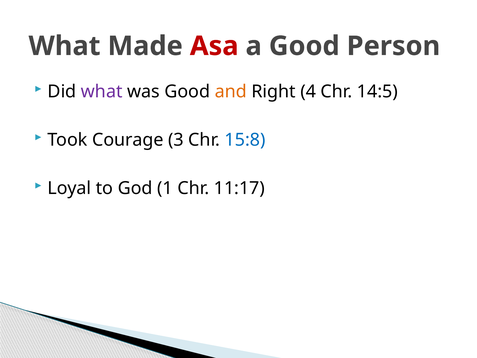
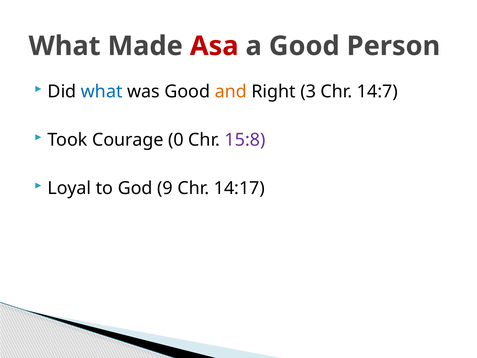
what colour: purple -> blue (102, 92)
4: 4 -> 3 (308, 92)
14:5: 14:5 -> 14:7 (377, 92)
3: 3 -> 0 (176, 140)
15:8 colour: blue -> purple (245, 140)
1: 1 -> 9 (165, 188)
11:17: 11:17 -> 14:17 (239, 188)
